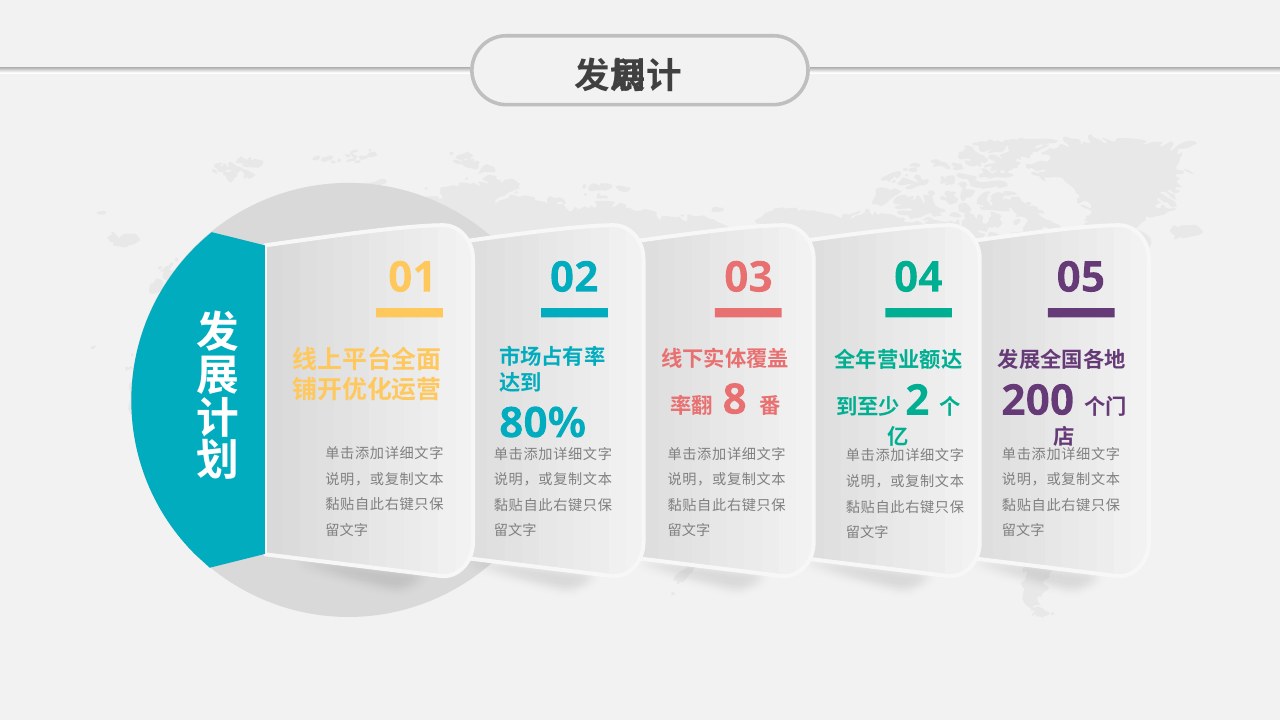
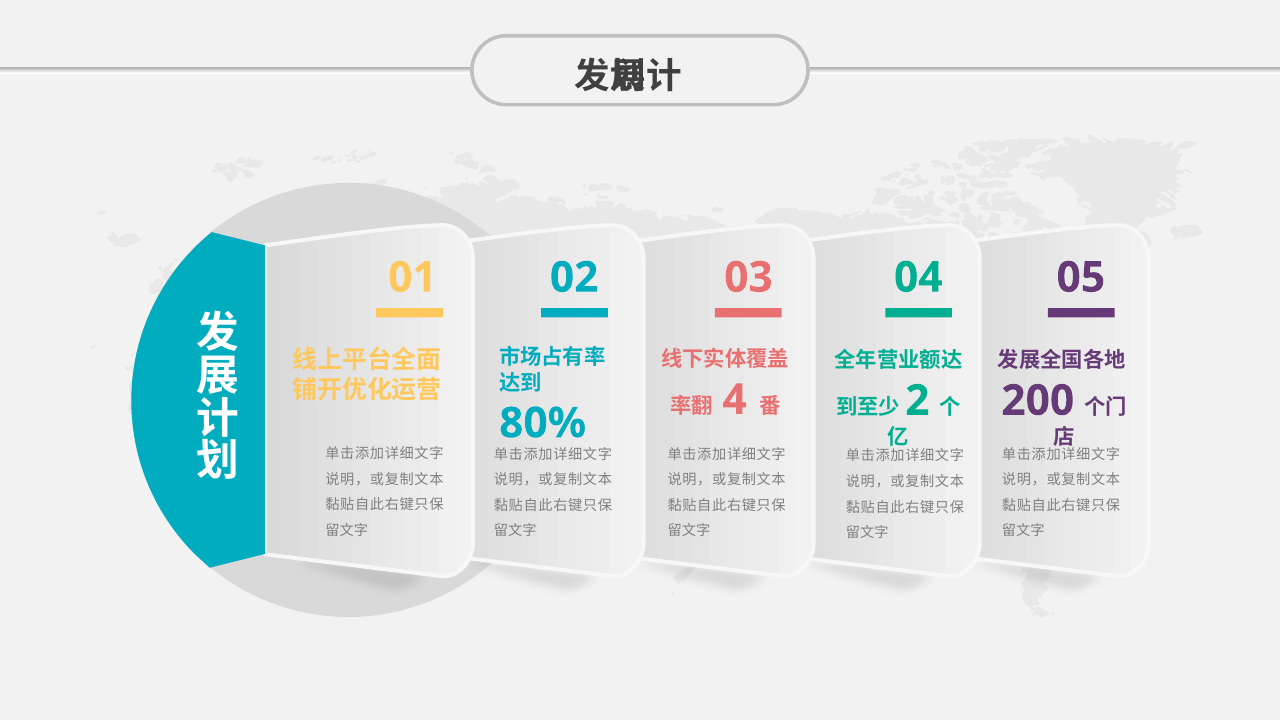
8: 8 -> 4 (735, 400)
